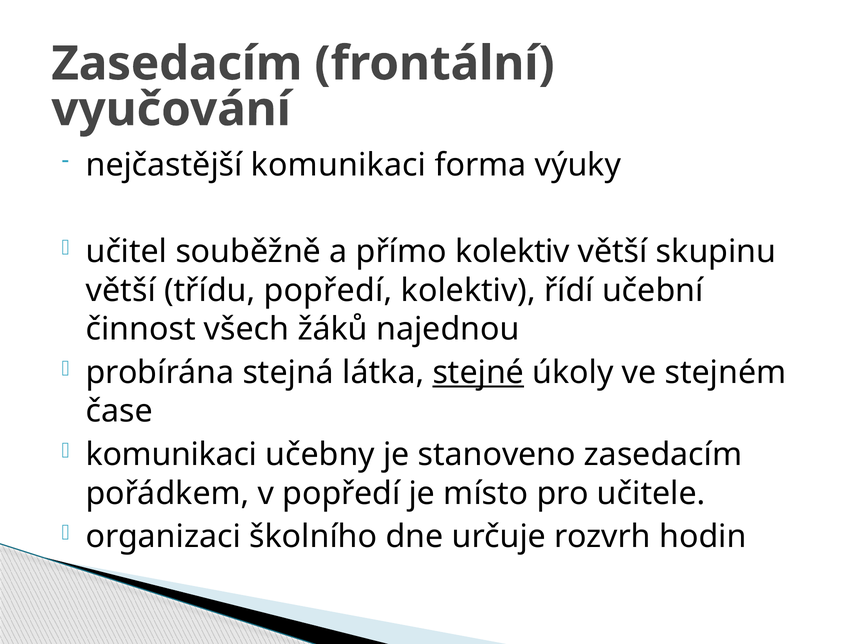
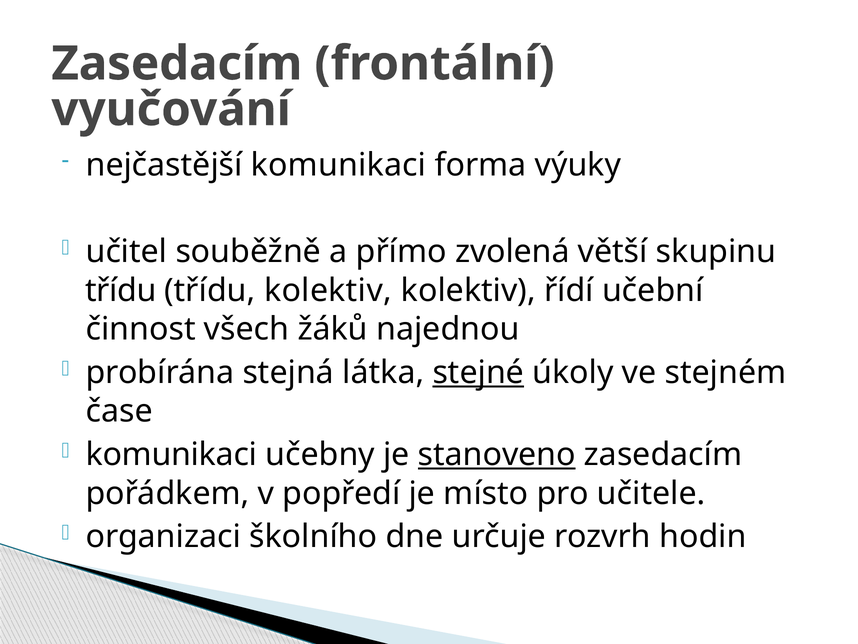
přímo kolektiv: kolektiv -> zvolená (512, 252)
větší: větší -> třídu (121, 290)
třídu popředí: popředí -> kolektiv (328, 290)
stanoveno underline: none -> present (497, 454)
